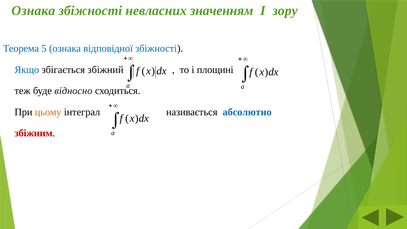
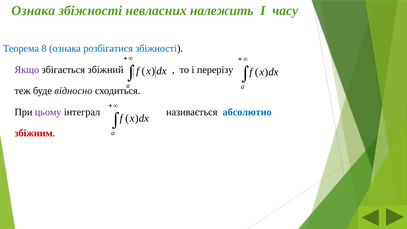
значенням: значенням -> належить (222, 11)
зору: зору -> часу (285, 11)
5: 5 -> 8 (44, 49)
відповідної: відповідної -> розбігатися (108, 49)
Якщо colour: blue -> purple (27, 70)
площині: площині -> перерізу (215, 70)
цьому colour: orange -> purple (48, 112)
